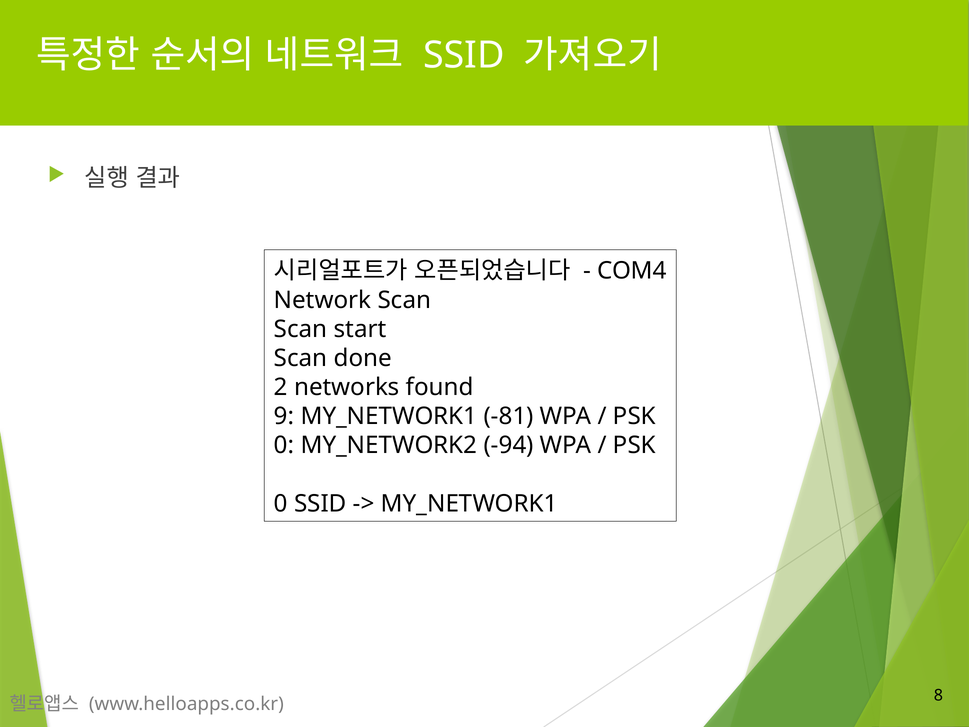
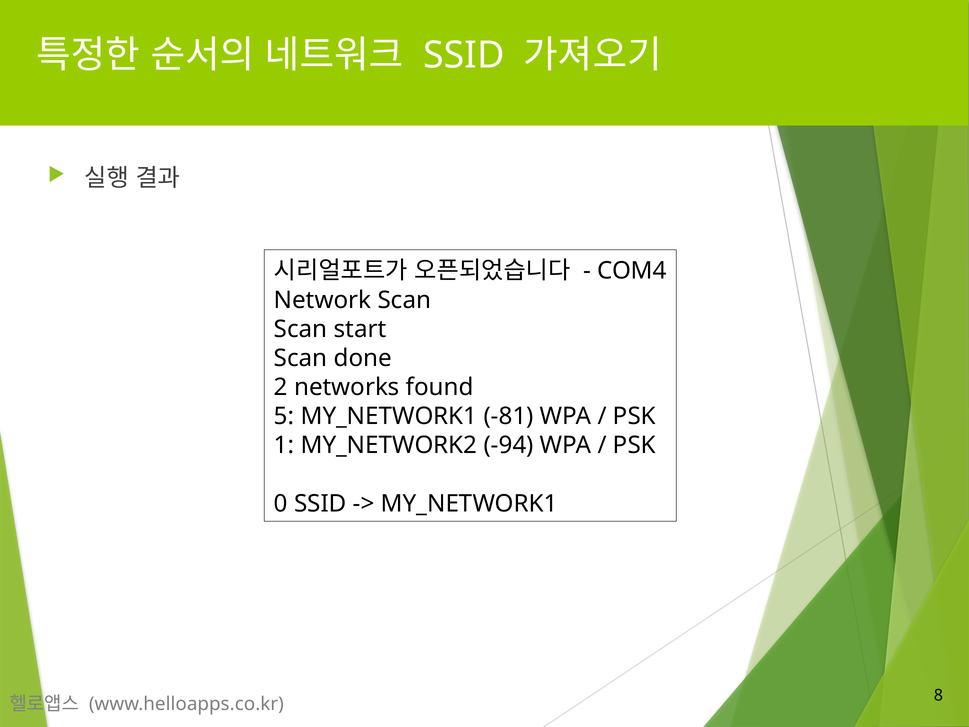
9: 9 -> 5 (284, 416)
0: 0 -> 1 (284, 445)
